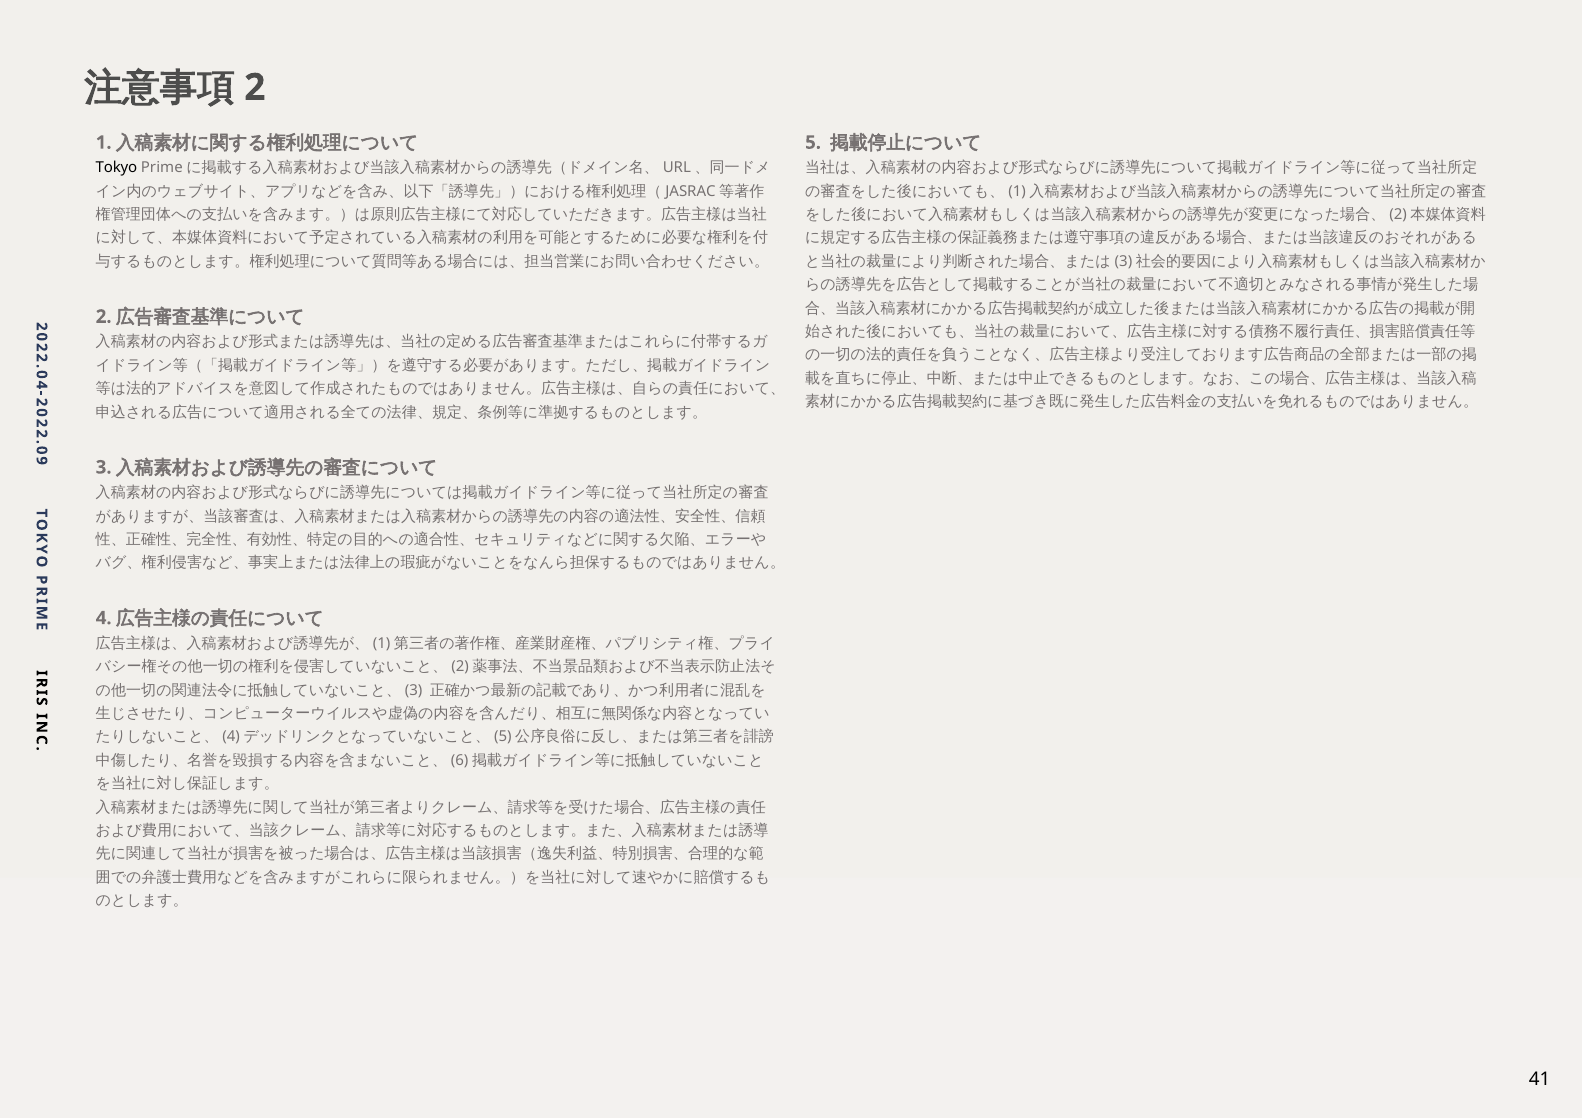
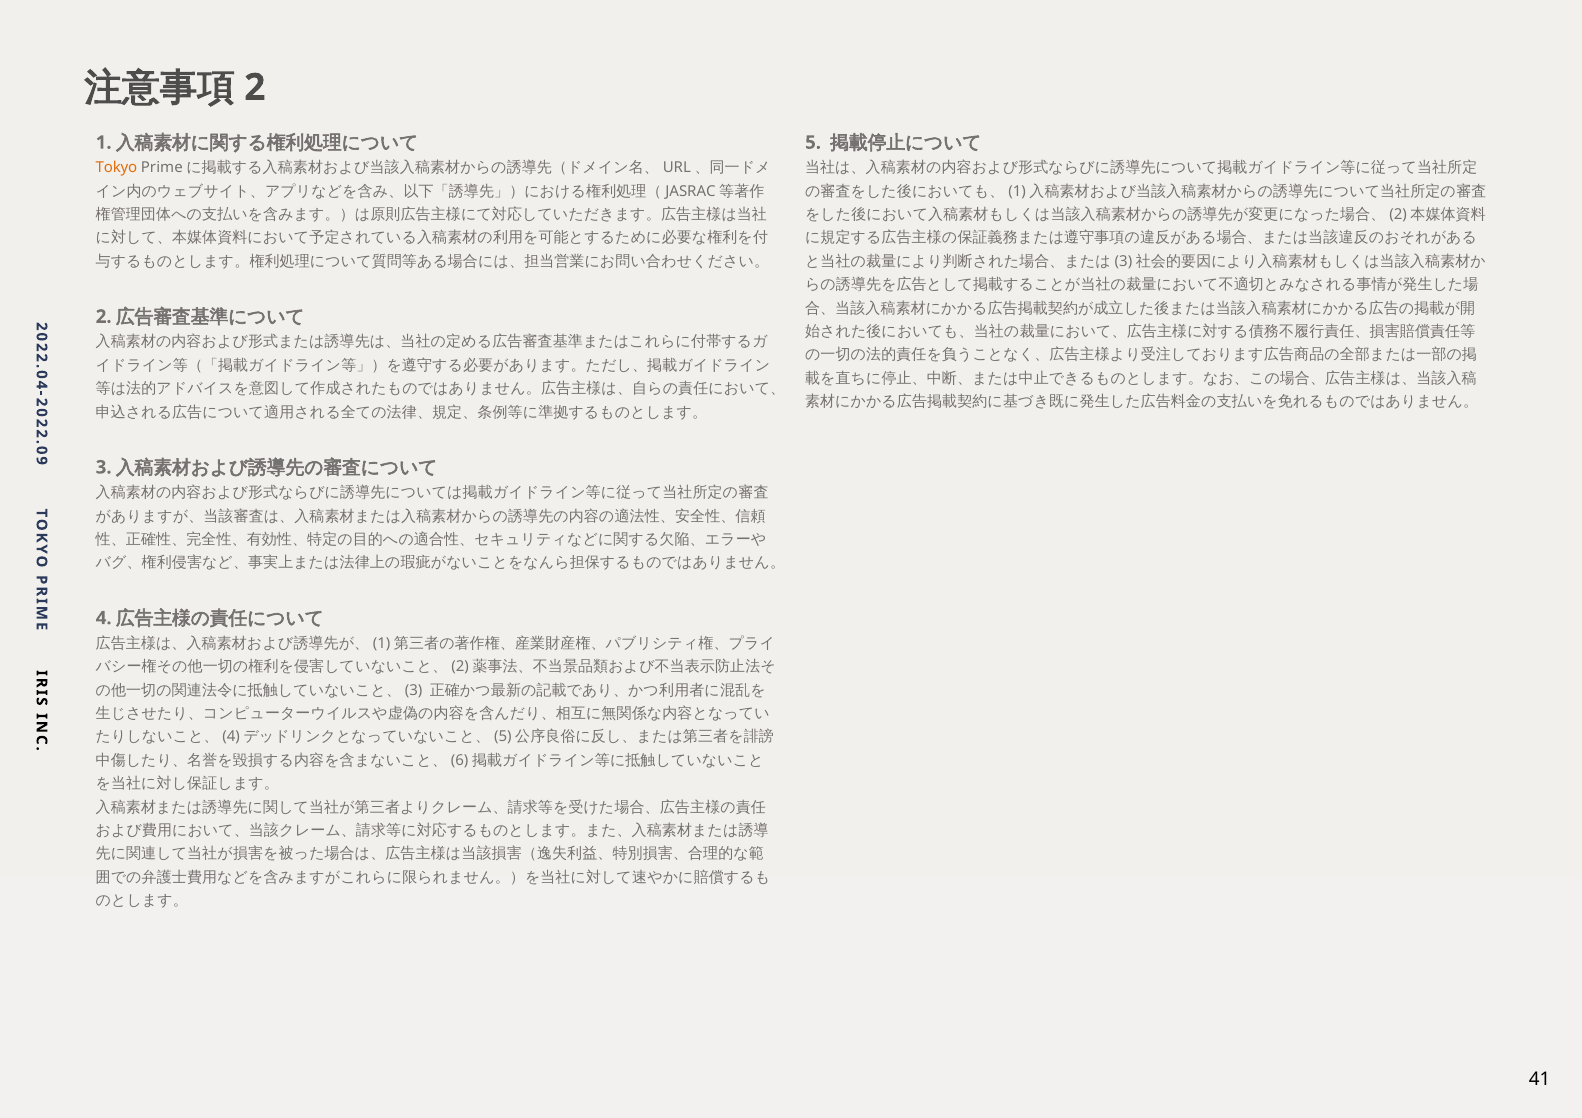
Tokyo colour: black -> orange (116, 168)
